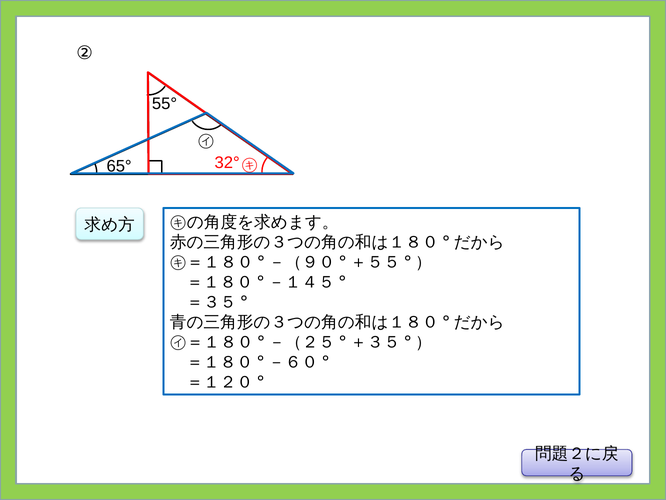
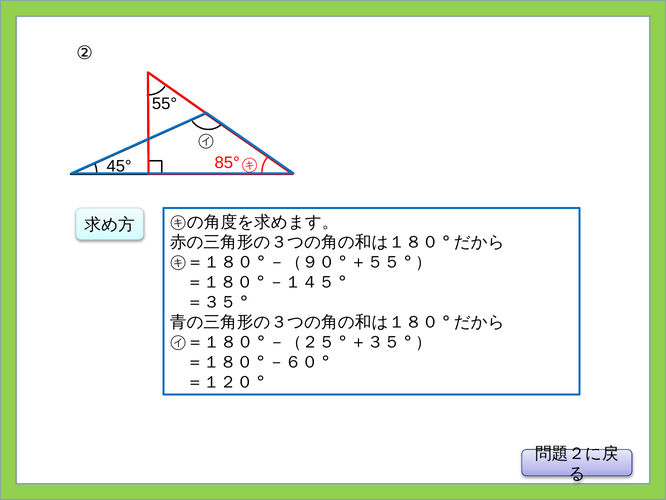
32°: 32° -> 85° (227, 163)
65°: 65° -> 45° (119, 166)
